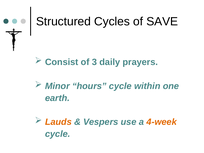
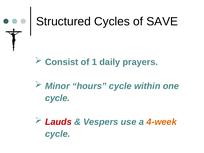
3: 3 -> 1 (94, 62)
earth: earth -> cycle (57, 98)
Lauds colour: orange -> red (58, 122)
